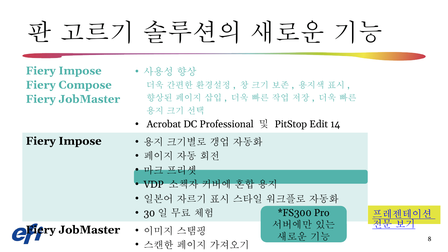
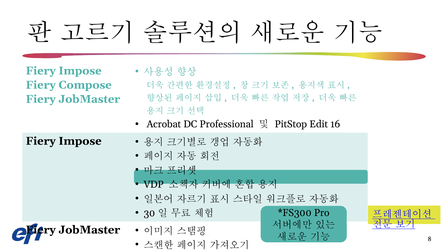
14: 14 -> 16 (335, 124)
